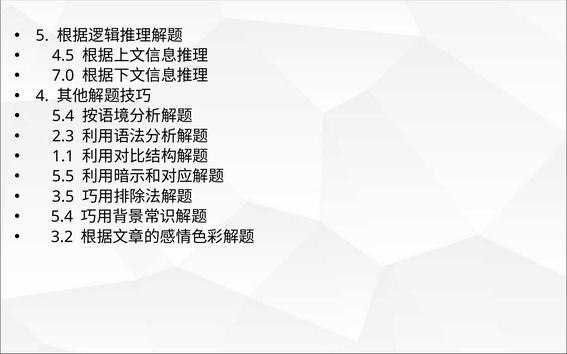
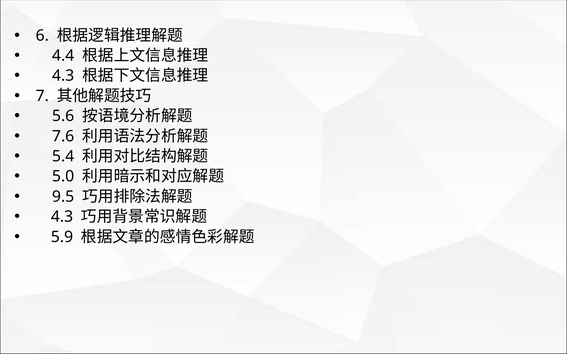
5: 5 -> 6 (42, 36)
4.5: 4.5 -> 4.4 (63, 56)
7.0: 7.0 -> 4.3 (63, 76)
4: 4 -> 7 (42, 96)
5.4: 5.4 -> 5.6 (63, 116)
2.3: 2.3 -> 7.6 (63, 136)
1.1: 1.1 -> 5.4 (63, 156)
5.5: 5.5 -> 5.0 (63, 177)
3.5: 3.5 -> 9.5 (63, 197)
5.4: 5.4 -> 4.3 (62, 217)
3.2: 3.2 -> 5.9 (62, 237)
